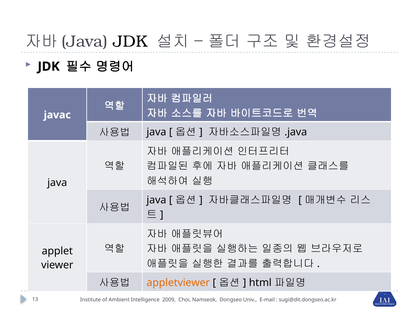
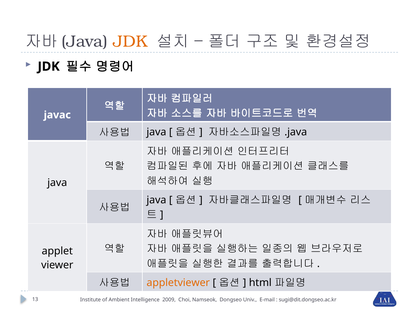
JDK colour: black -> orange (130, 42)
